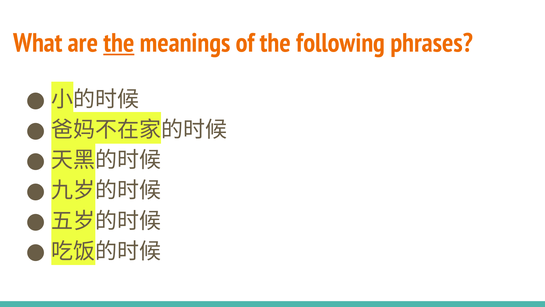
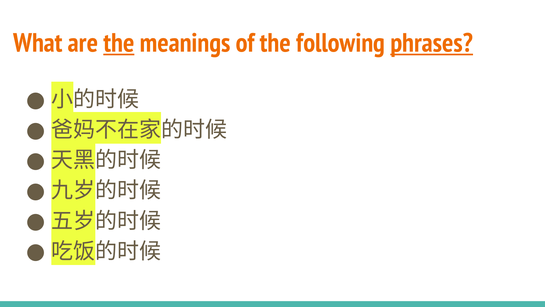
phrases underline: none -> present (432, 43)
